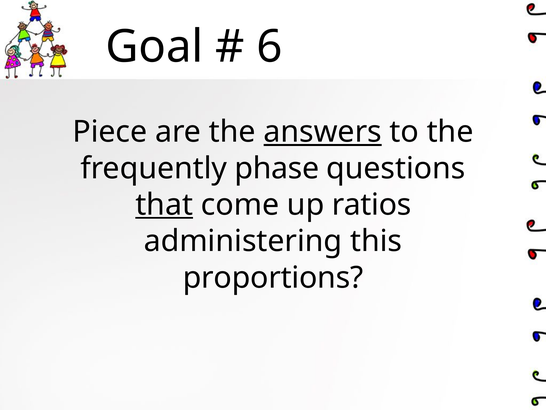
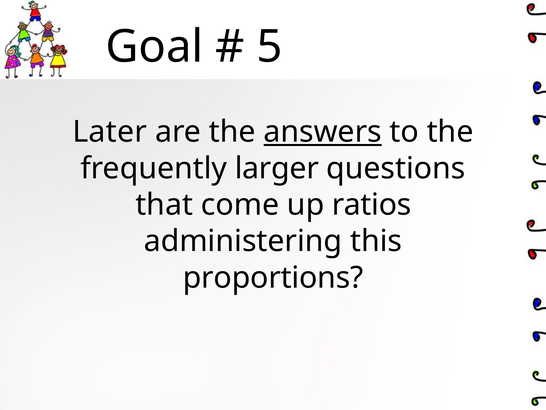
6: 6 -> 5 (269, 47)
Piece: Piece -> Later (110, 132)
phase: phase -> larger (277, 168)
that underline: present -> none (164, 205)
